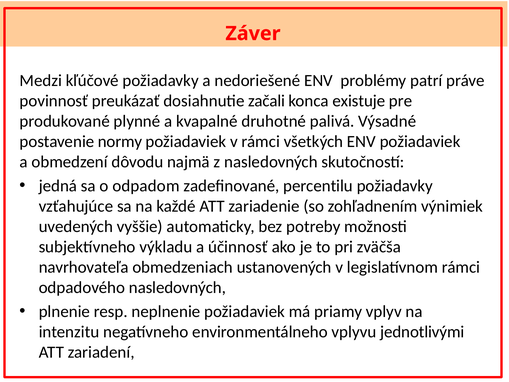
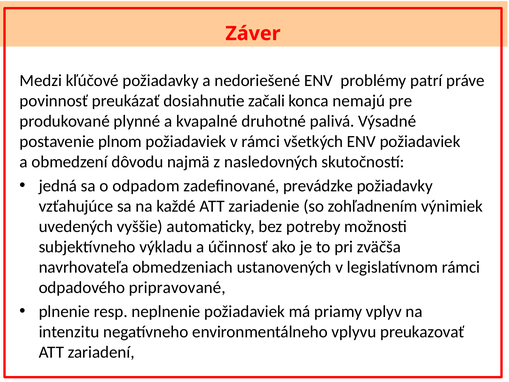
existuje: existuje -> nemajú (359, 101)
normy: normy -> plnom (120, 142)
percentilu: percentilu -> prevádzke (318, 186)
odpadového nasledovných: nasledovných -> pripravované (177, 287)
jednotlivými: jednotlivými -> preukazovať (422, 332)
